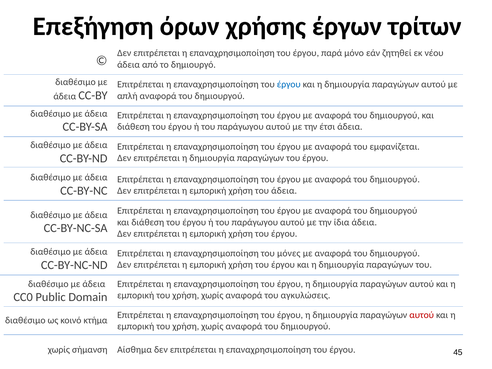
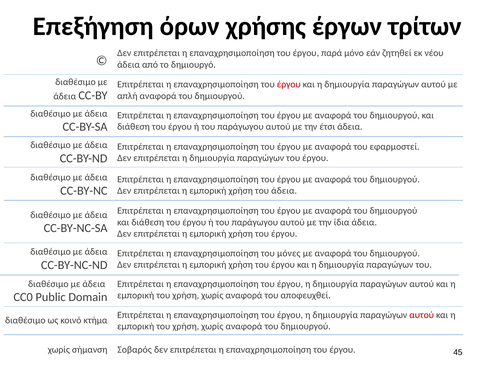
έργου colour: blue -> red (289, 84)
εμφανίζεται: εμφανίζεται -> εφαρμοστεί (395, 147)
αγκυλώσεις: αγκυλώσεις -> αποφευχθεί (306, 295)
Αίσθημα: Αίσθημα -> Σοβαρός (135, 350)
